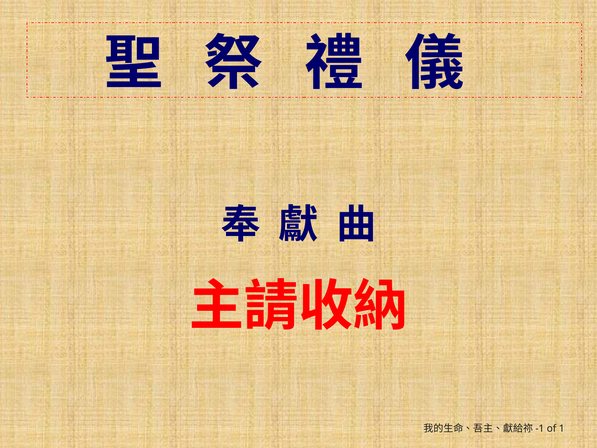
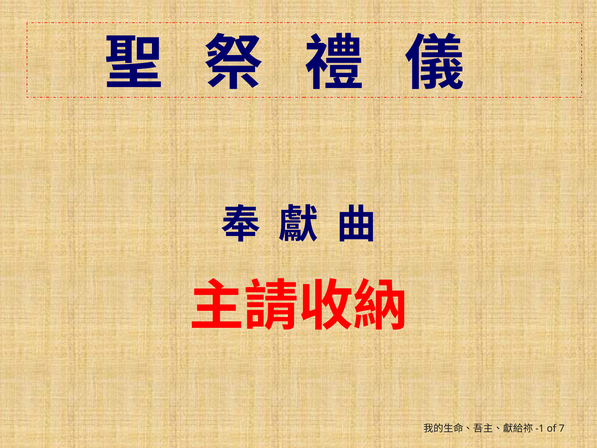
1: 1 -> 7 (562, 428)
